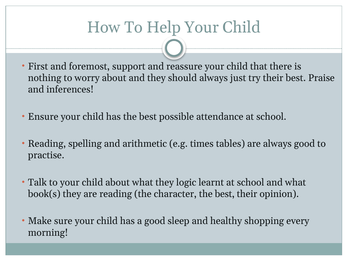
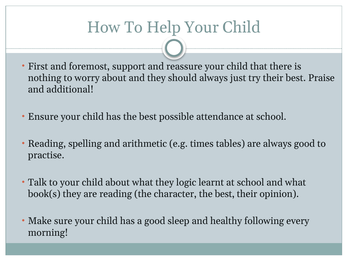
inferences: inferences -> additional (70, 90)
shopping: shopping -> following (264, 221)
